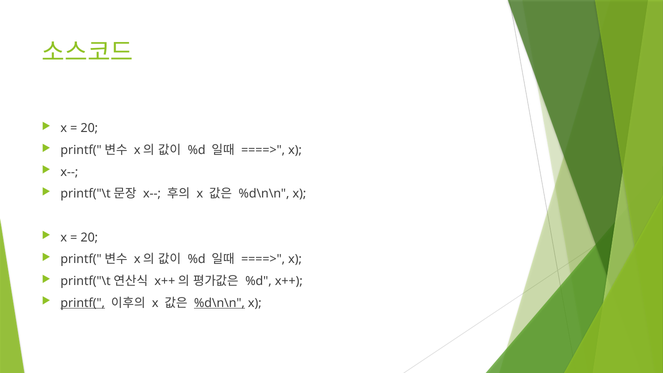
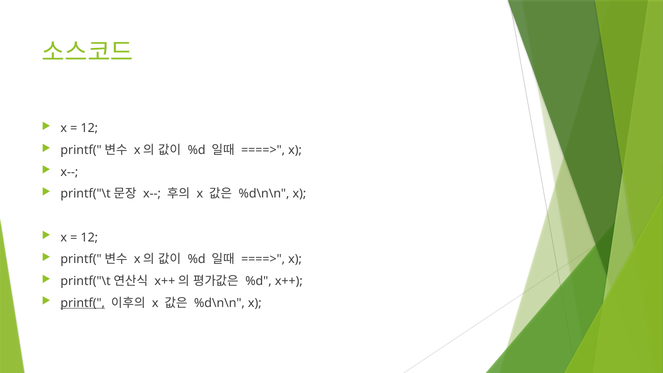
20: 20 -> 12 (89, 128)
20: 20 -> 12 (89, 237)
%d\n\n underline: present -> none (219, 303)
